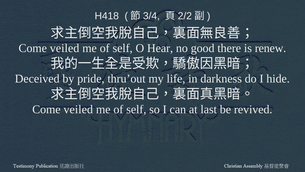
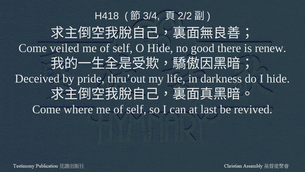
O Hear: Hear -> Hide (160, 48)
veiled: veiled -> where (78, 109)
